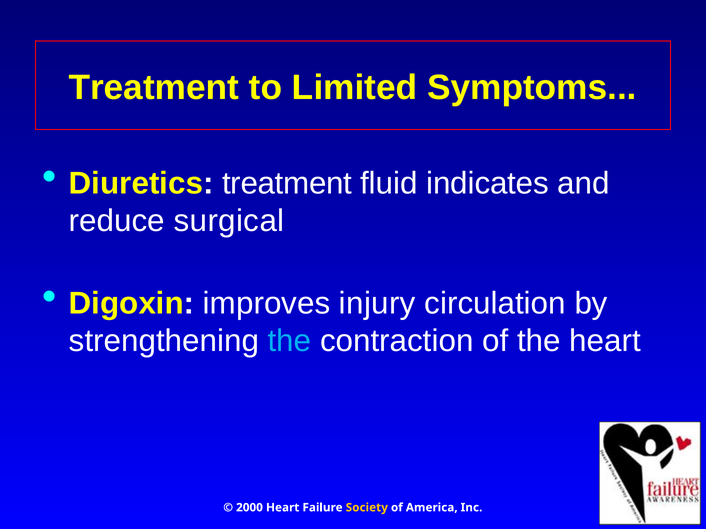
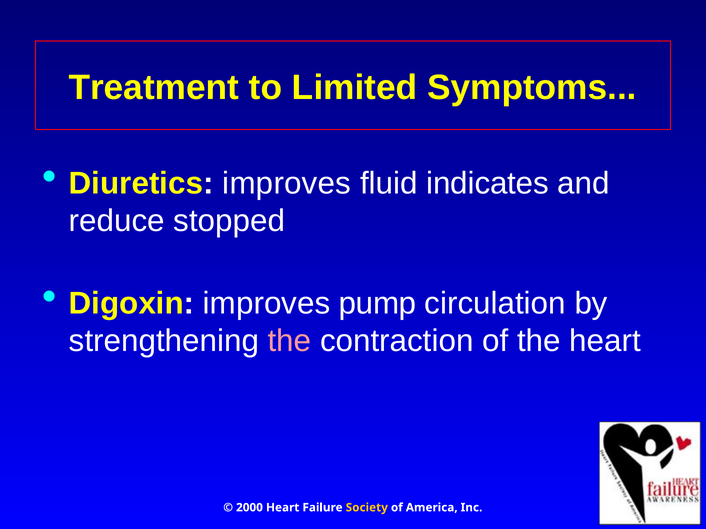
Diuretics treatment: treatment -> improves (287, 183)
surgical: surgical -> stopped (229, 221)
injury: injury -> pump (378, 303)
the colour: light blue -> pink (290, 341)
